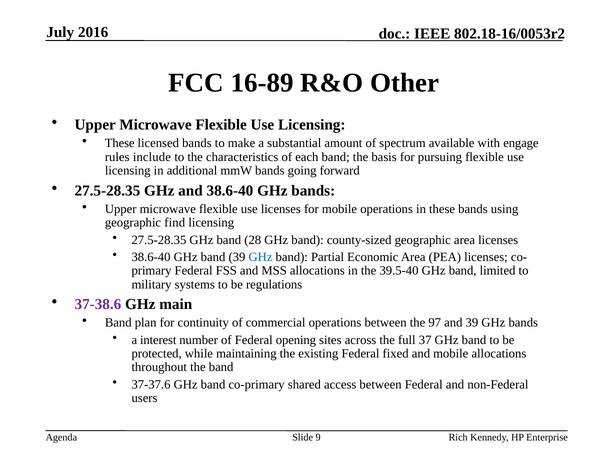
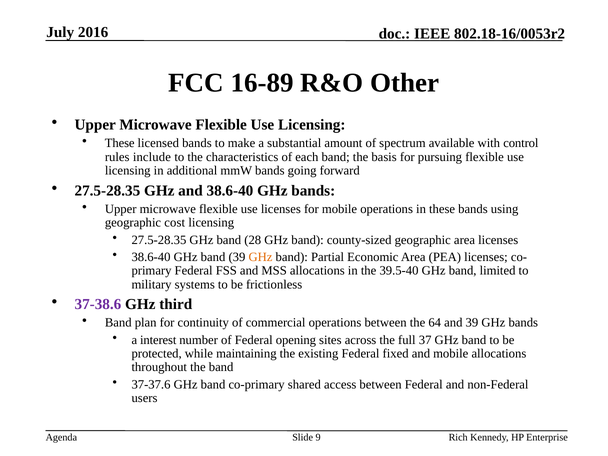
engage: engage -> control (521, 143)
find: find -> cost (175, 223)
GHz colour: blue -> orange (260, 257)
regulations: regulations -> frictionless (274, 284)
main: main -> third (176, 304)
97: 97 -> 64 (435, 323)
